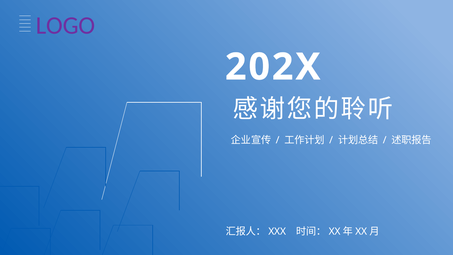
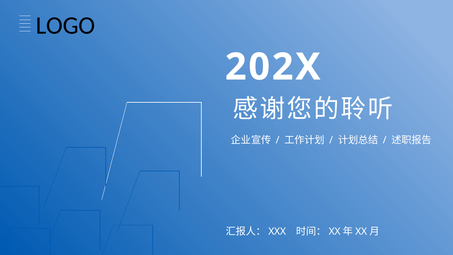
LOGO colour: purple -> black (66, 25)
